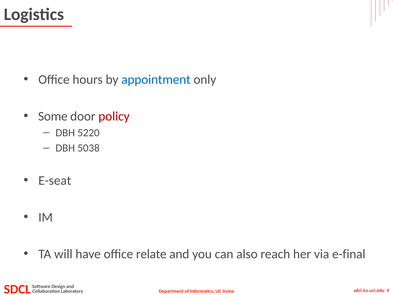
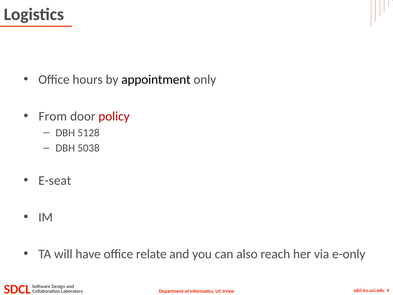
appointment colour: blue -> black (156, 80)
Some: Some -> From (53, 116)
5220: 5220 -> 5128 (89, 133)
e-final: e-final -> e-only (349, 254)
